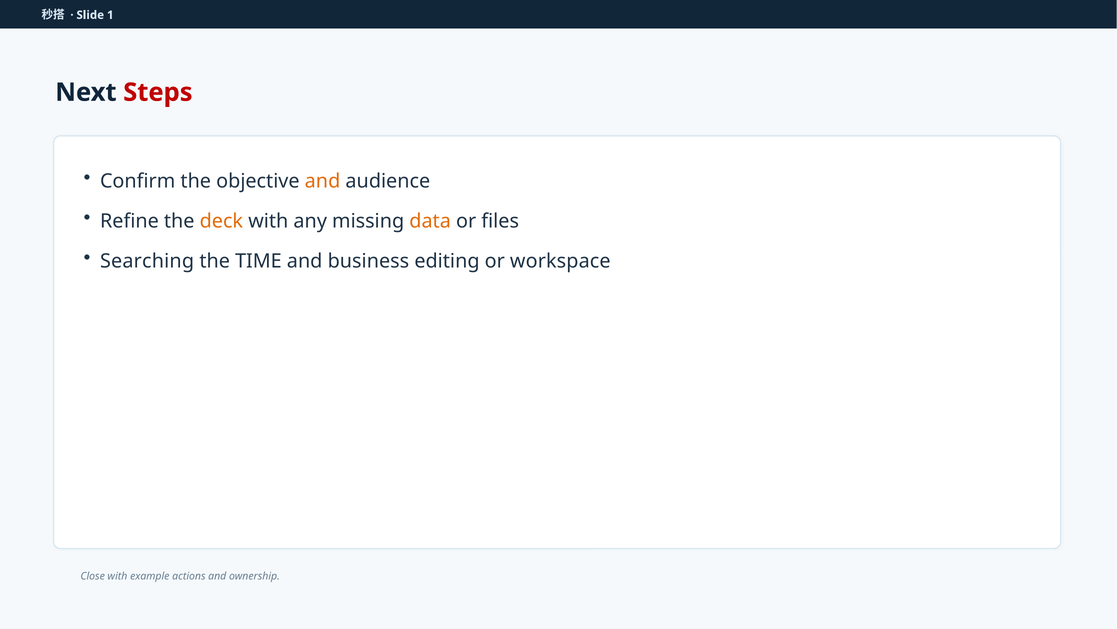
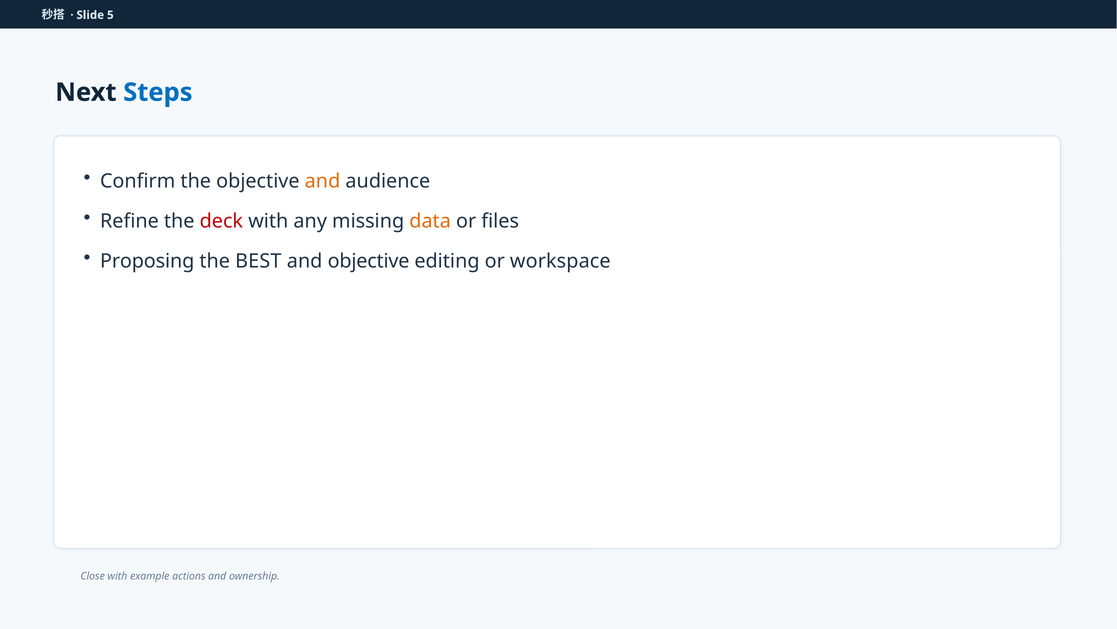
1: 1 -> 5 (110, 15)
Steps colour: red -> blue (158, 92)
deck colour: orange -> red (221, 221)
Searching: Searching -> Proposing (147, 261)
TIME: TIME -> BEST (258, 261)
and business: business -> objective (369, 261)
